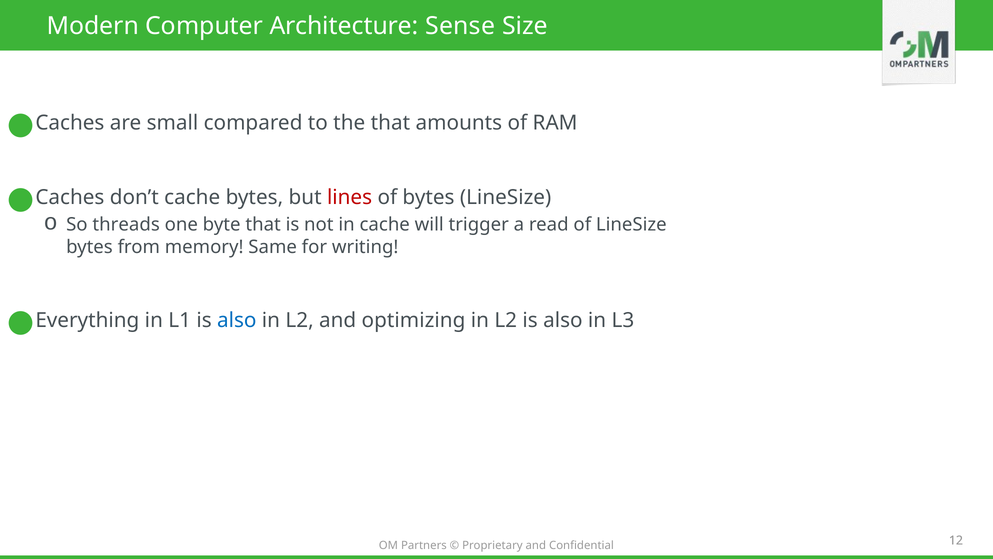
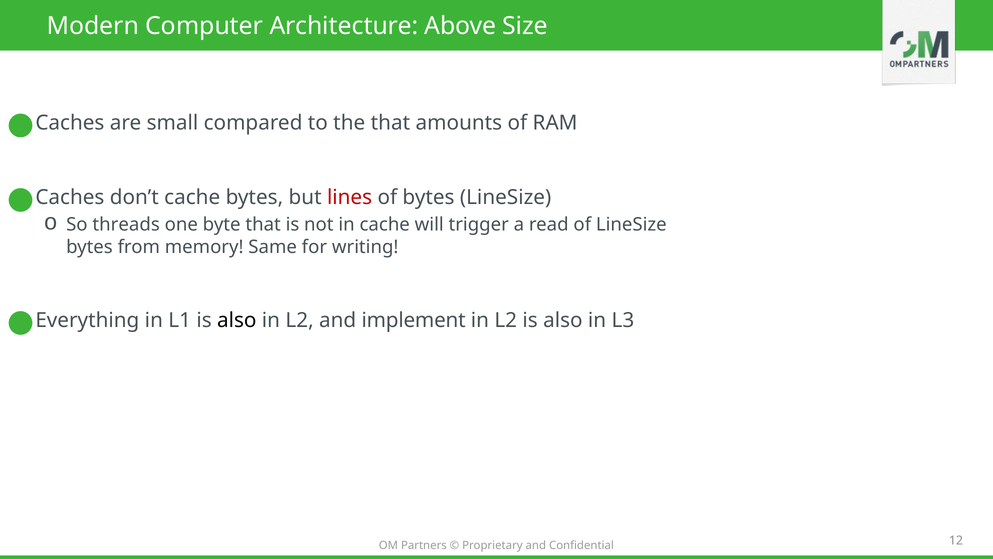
Sense: Sense -> Above (460, 26)
also colour: blue -> black (237, 320)
optimizing: optimizing -> implement (414, 320)
